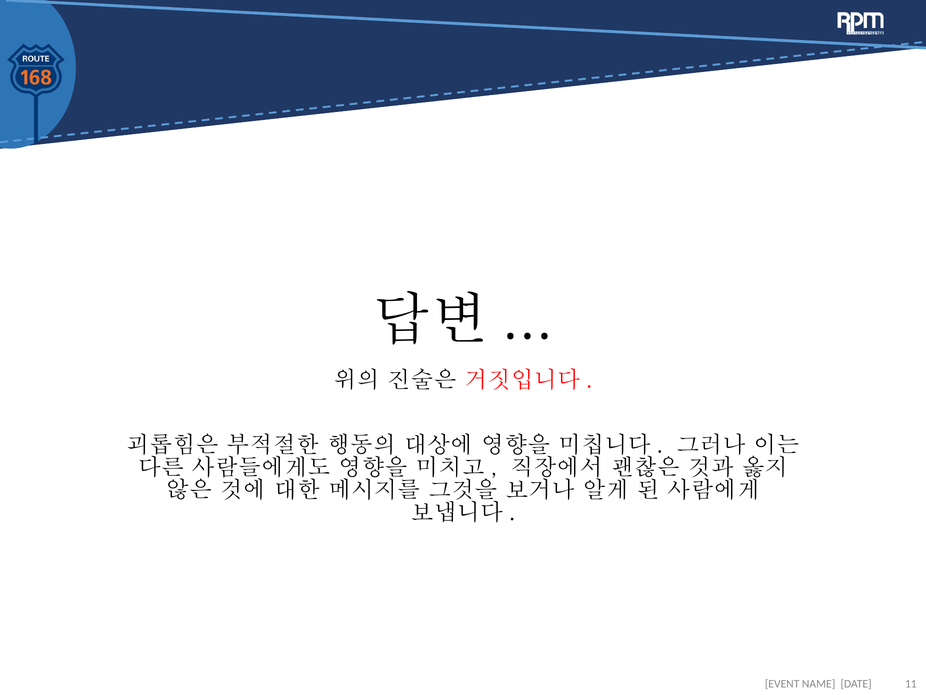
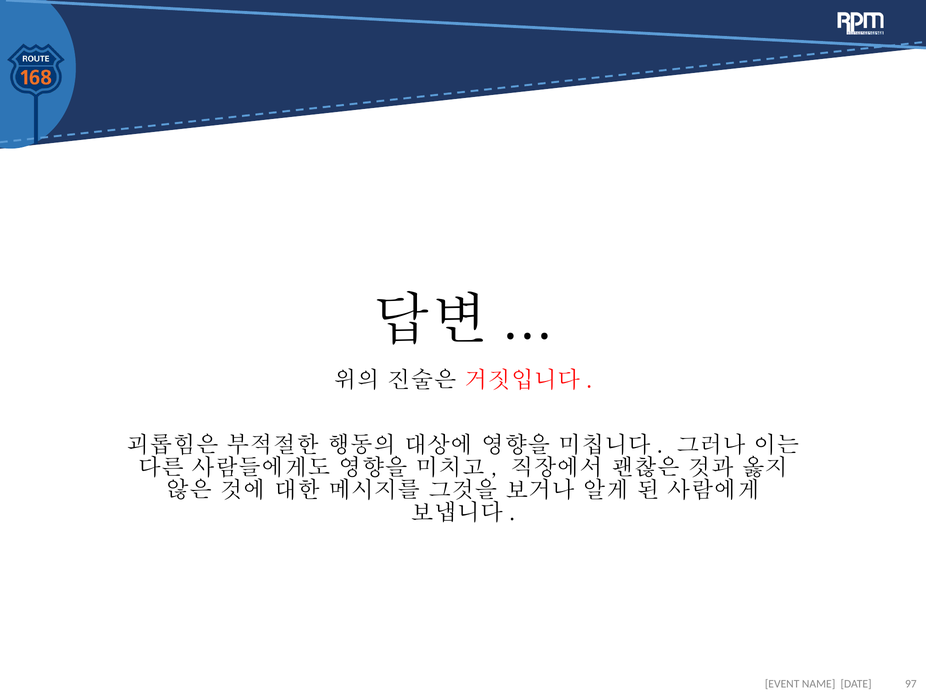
11: 11 -> 97 (911, 683)
